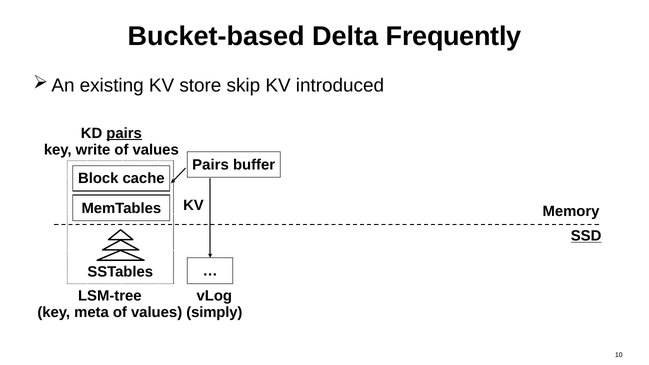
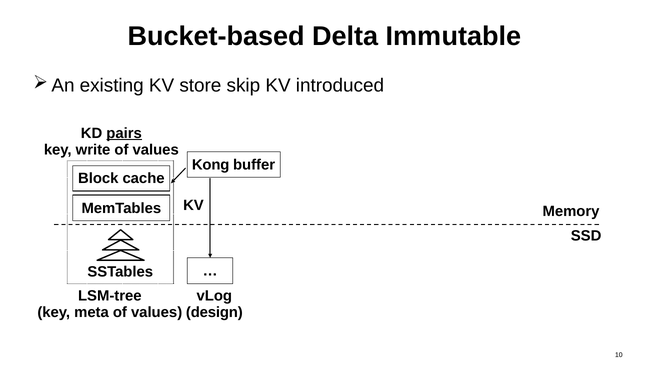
Frequently: Frequently -> Immutable (454, 36)
Pairs: Pairs -> Kong (211, 165)
SSD underline: present -> none (586, 236)
simply: simply -> design (214, 313)
